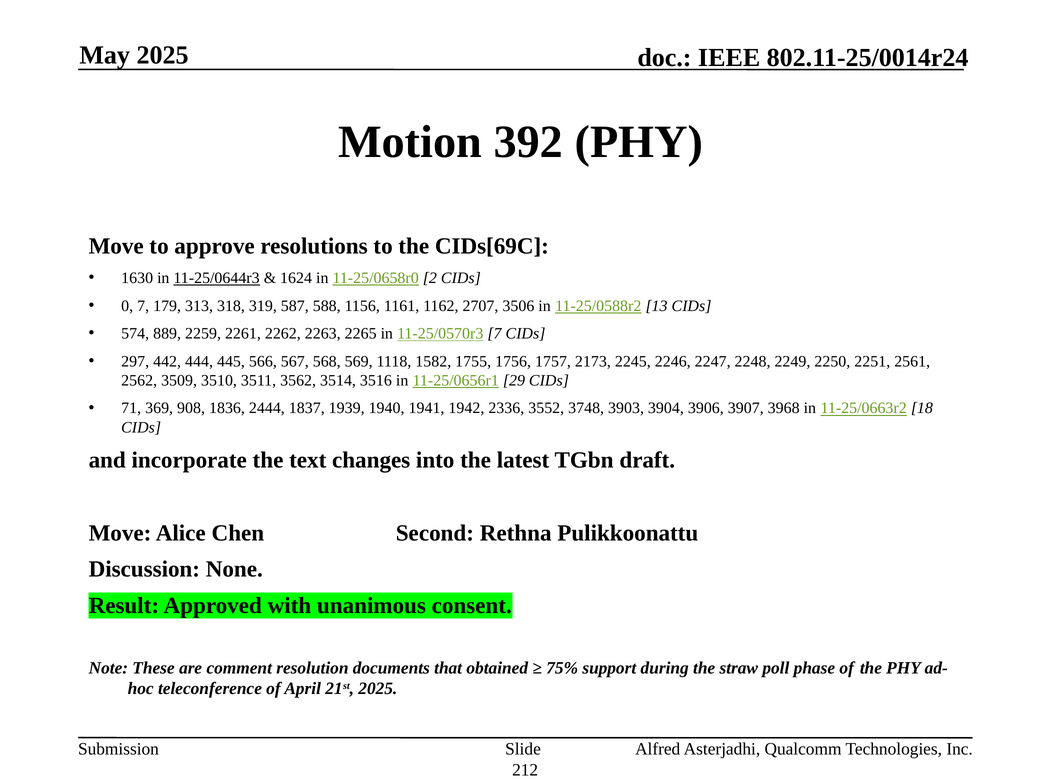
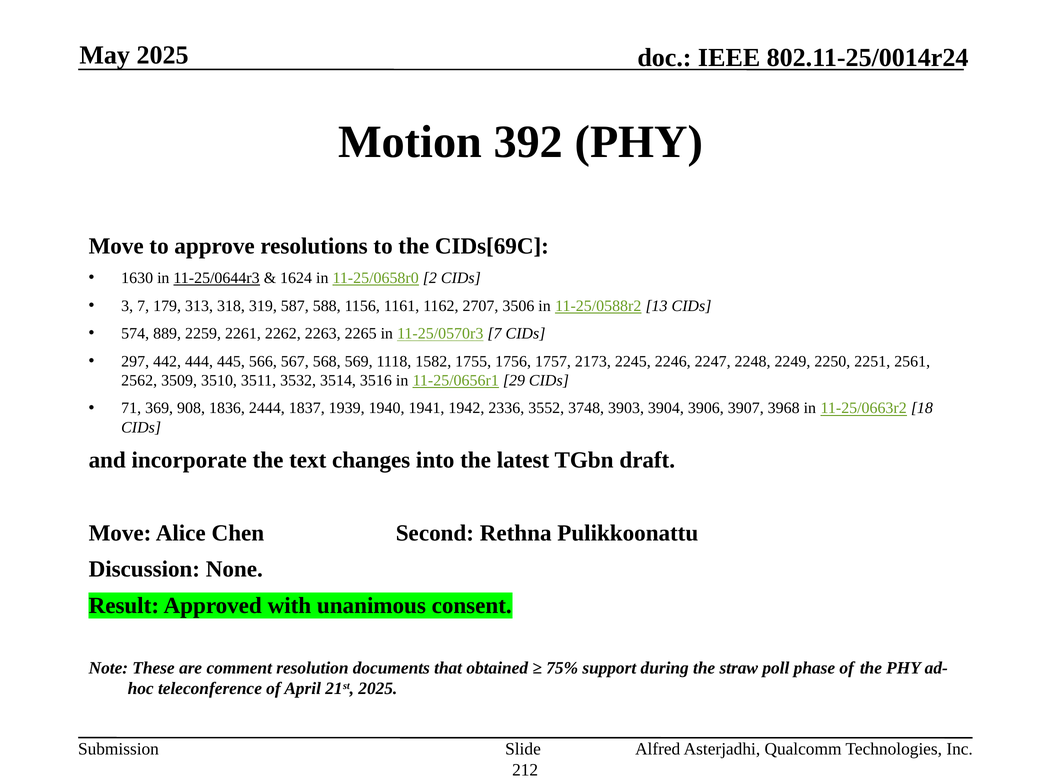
0: 0 -> 3 (127, 306)
3562: 3562 -> 3532 (298, 381)
